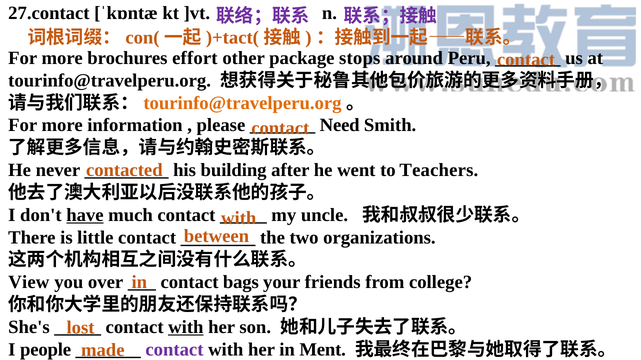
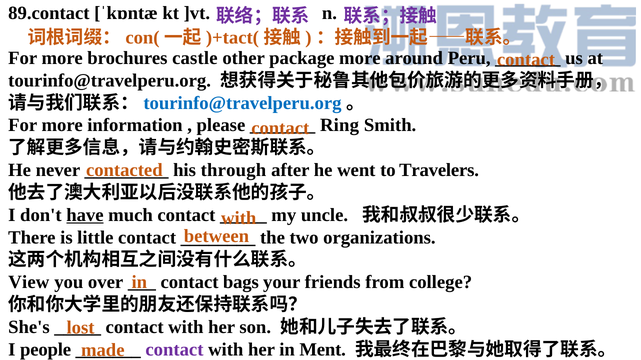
27.contact: 27.contact -> 89.contact (49, 13)
effort: effort -> castle (195, 58)
package stops: stops -> more (360, 58)
tourinfo@travelperu.org colour: orange -> blue (242, 103)
Need: Need -> Ring (339, 126)
building: building -> through (233, 170)
Teachers: Teachers -> Travelers (439, 170)
with underline: present -> none (186, 328)
